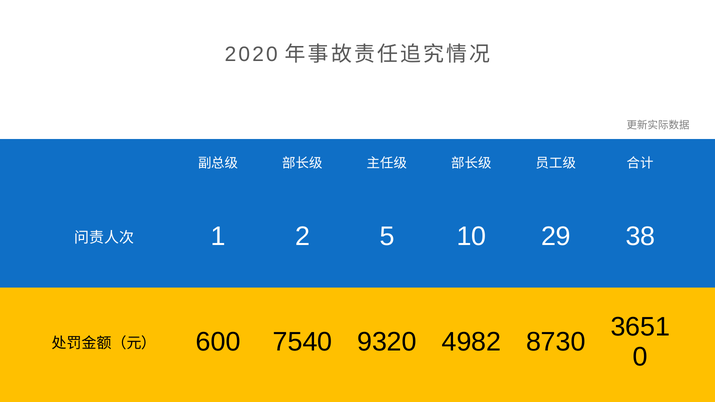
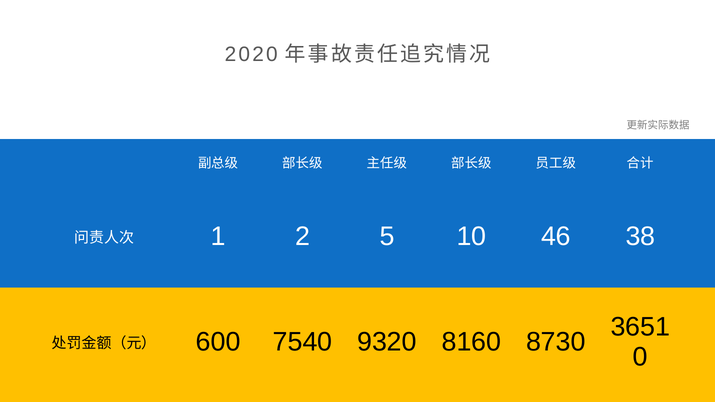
29: 29 -> 46 (556, 237)
4982: 4982 -> 8160 (471, 342)
